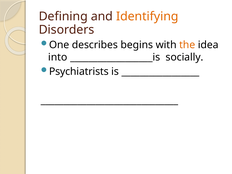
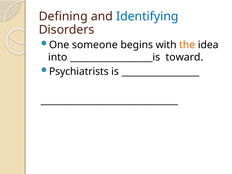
Identifying colour: orange -> blue (147, 16)
describes: describes -> someone (95, 45)
socially: socially -> toward (184, 57)
